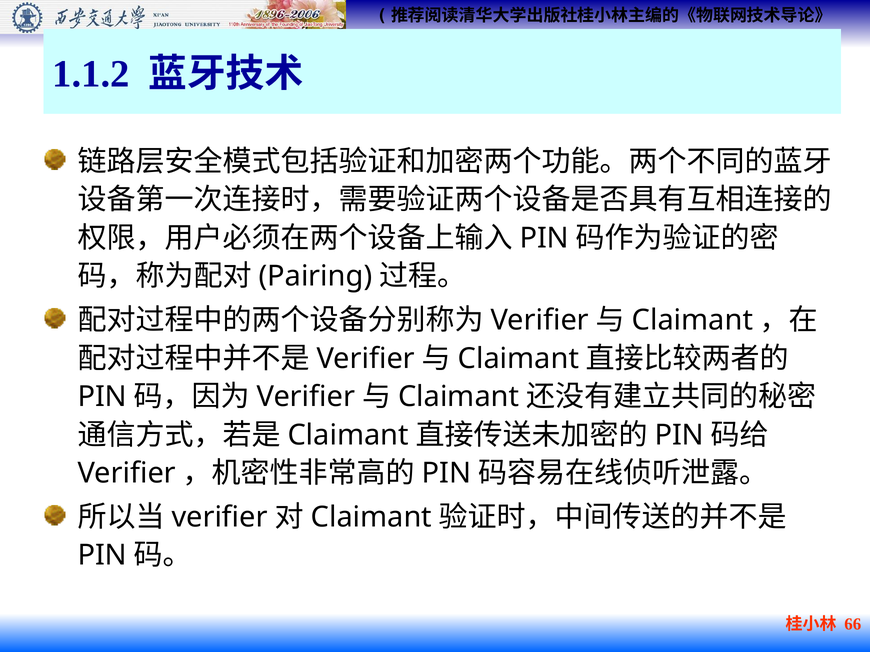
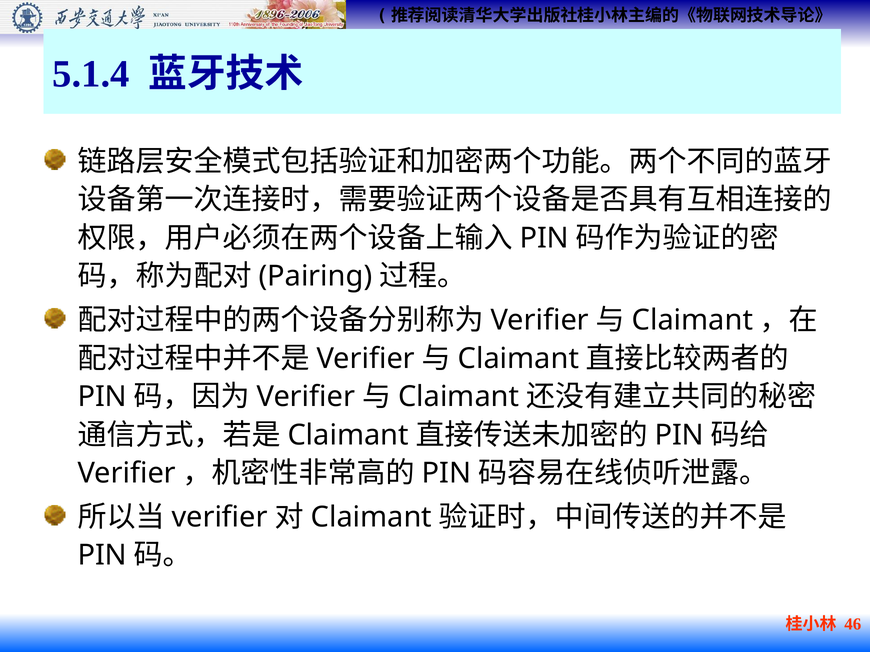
1.1.2: 1.1.2 -> 5.1.4 (91, 74)
66: 66 -> 46 (853, 625)
